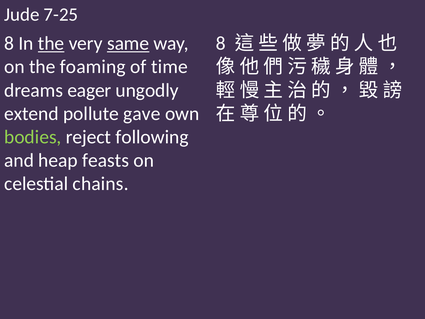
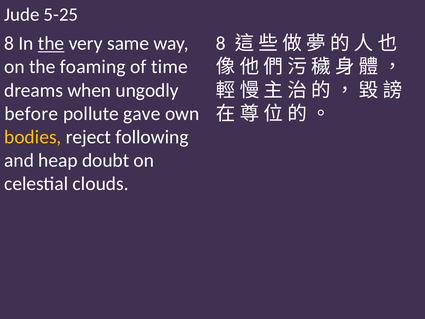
7-25: 7-25 -> 5-25 (61, 15)
same underline: present -> none (128, 43)
eager: eager -> when (89, 90)
extend: extend -> before (31, 114)
bodies colour: light green -> yellow (33, 137)
feasts: feasts -> doubt (106, 160)
chains: chains -> clouds (101, 184)
